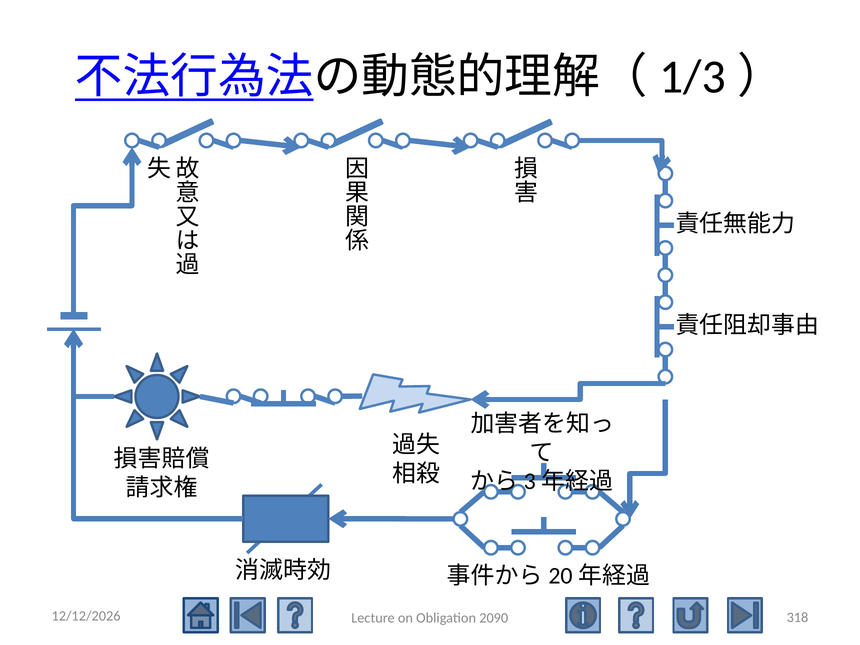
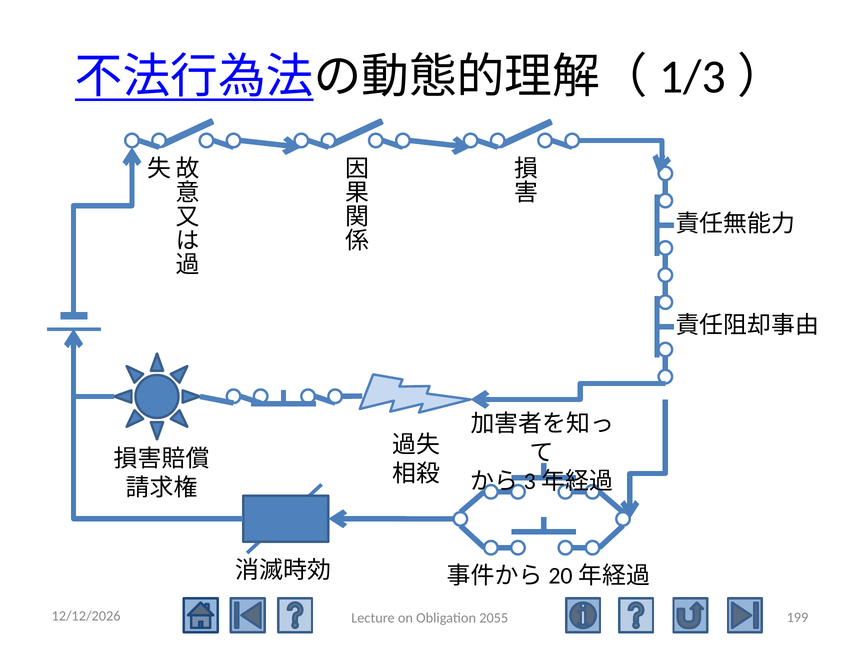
318: 318 -> 199 (797, 618)
2090: 2090 -> 2055 (494, 618)
